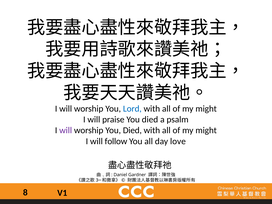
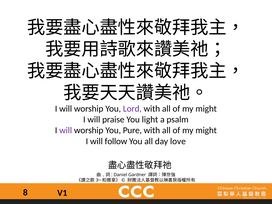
Lord colour: blue -> purple (132, 109)
praise You died: died -> light (150, 120)
worship You Died: Died -> Pure (132, 130)
